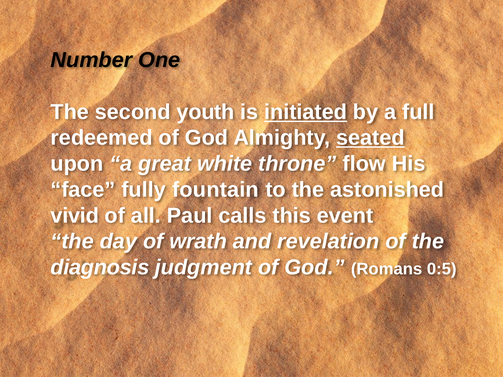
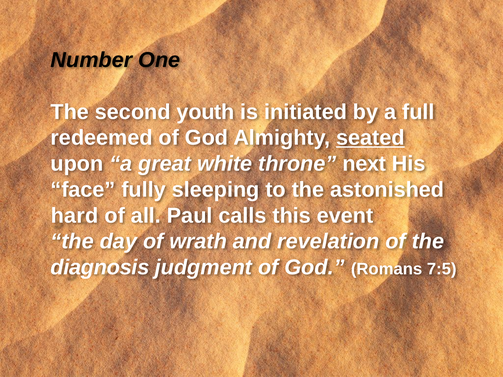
initiated underline: present -> none (306, 112)
flow: flow -> next (364, 164)
fountain: fountain -> sleeping (216, 190)
vivid: vivid -> hard (74, 216)
0:5: 0:5 -> 7:5 (442, 269)
